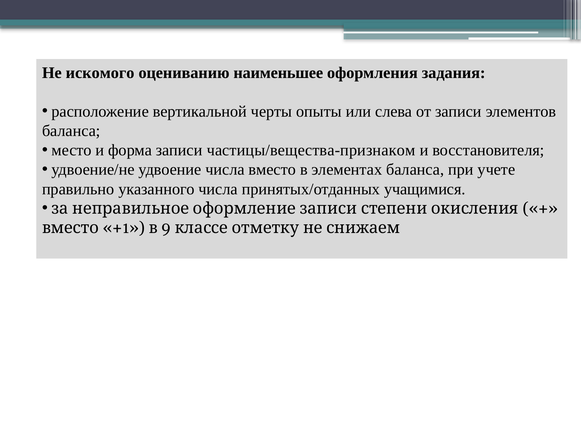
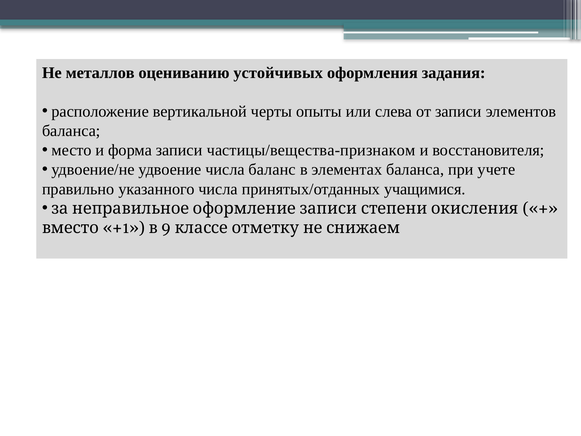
искомого: искомого -> металлов (100, 73)
наименьшее: наименьшее -> устойчивых (278, 73)
числа вместо: вместо -> баланс (272, 170)
